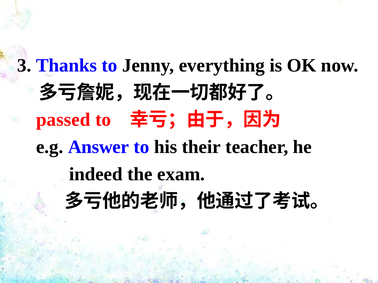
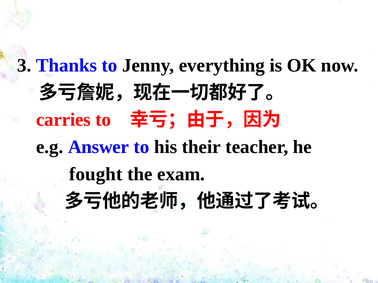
passed: passed -> carries (63, 120)
indeed: indeed -> fought (96, 174)
